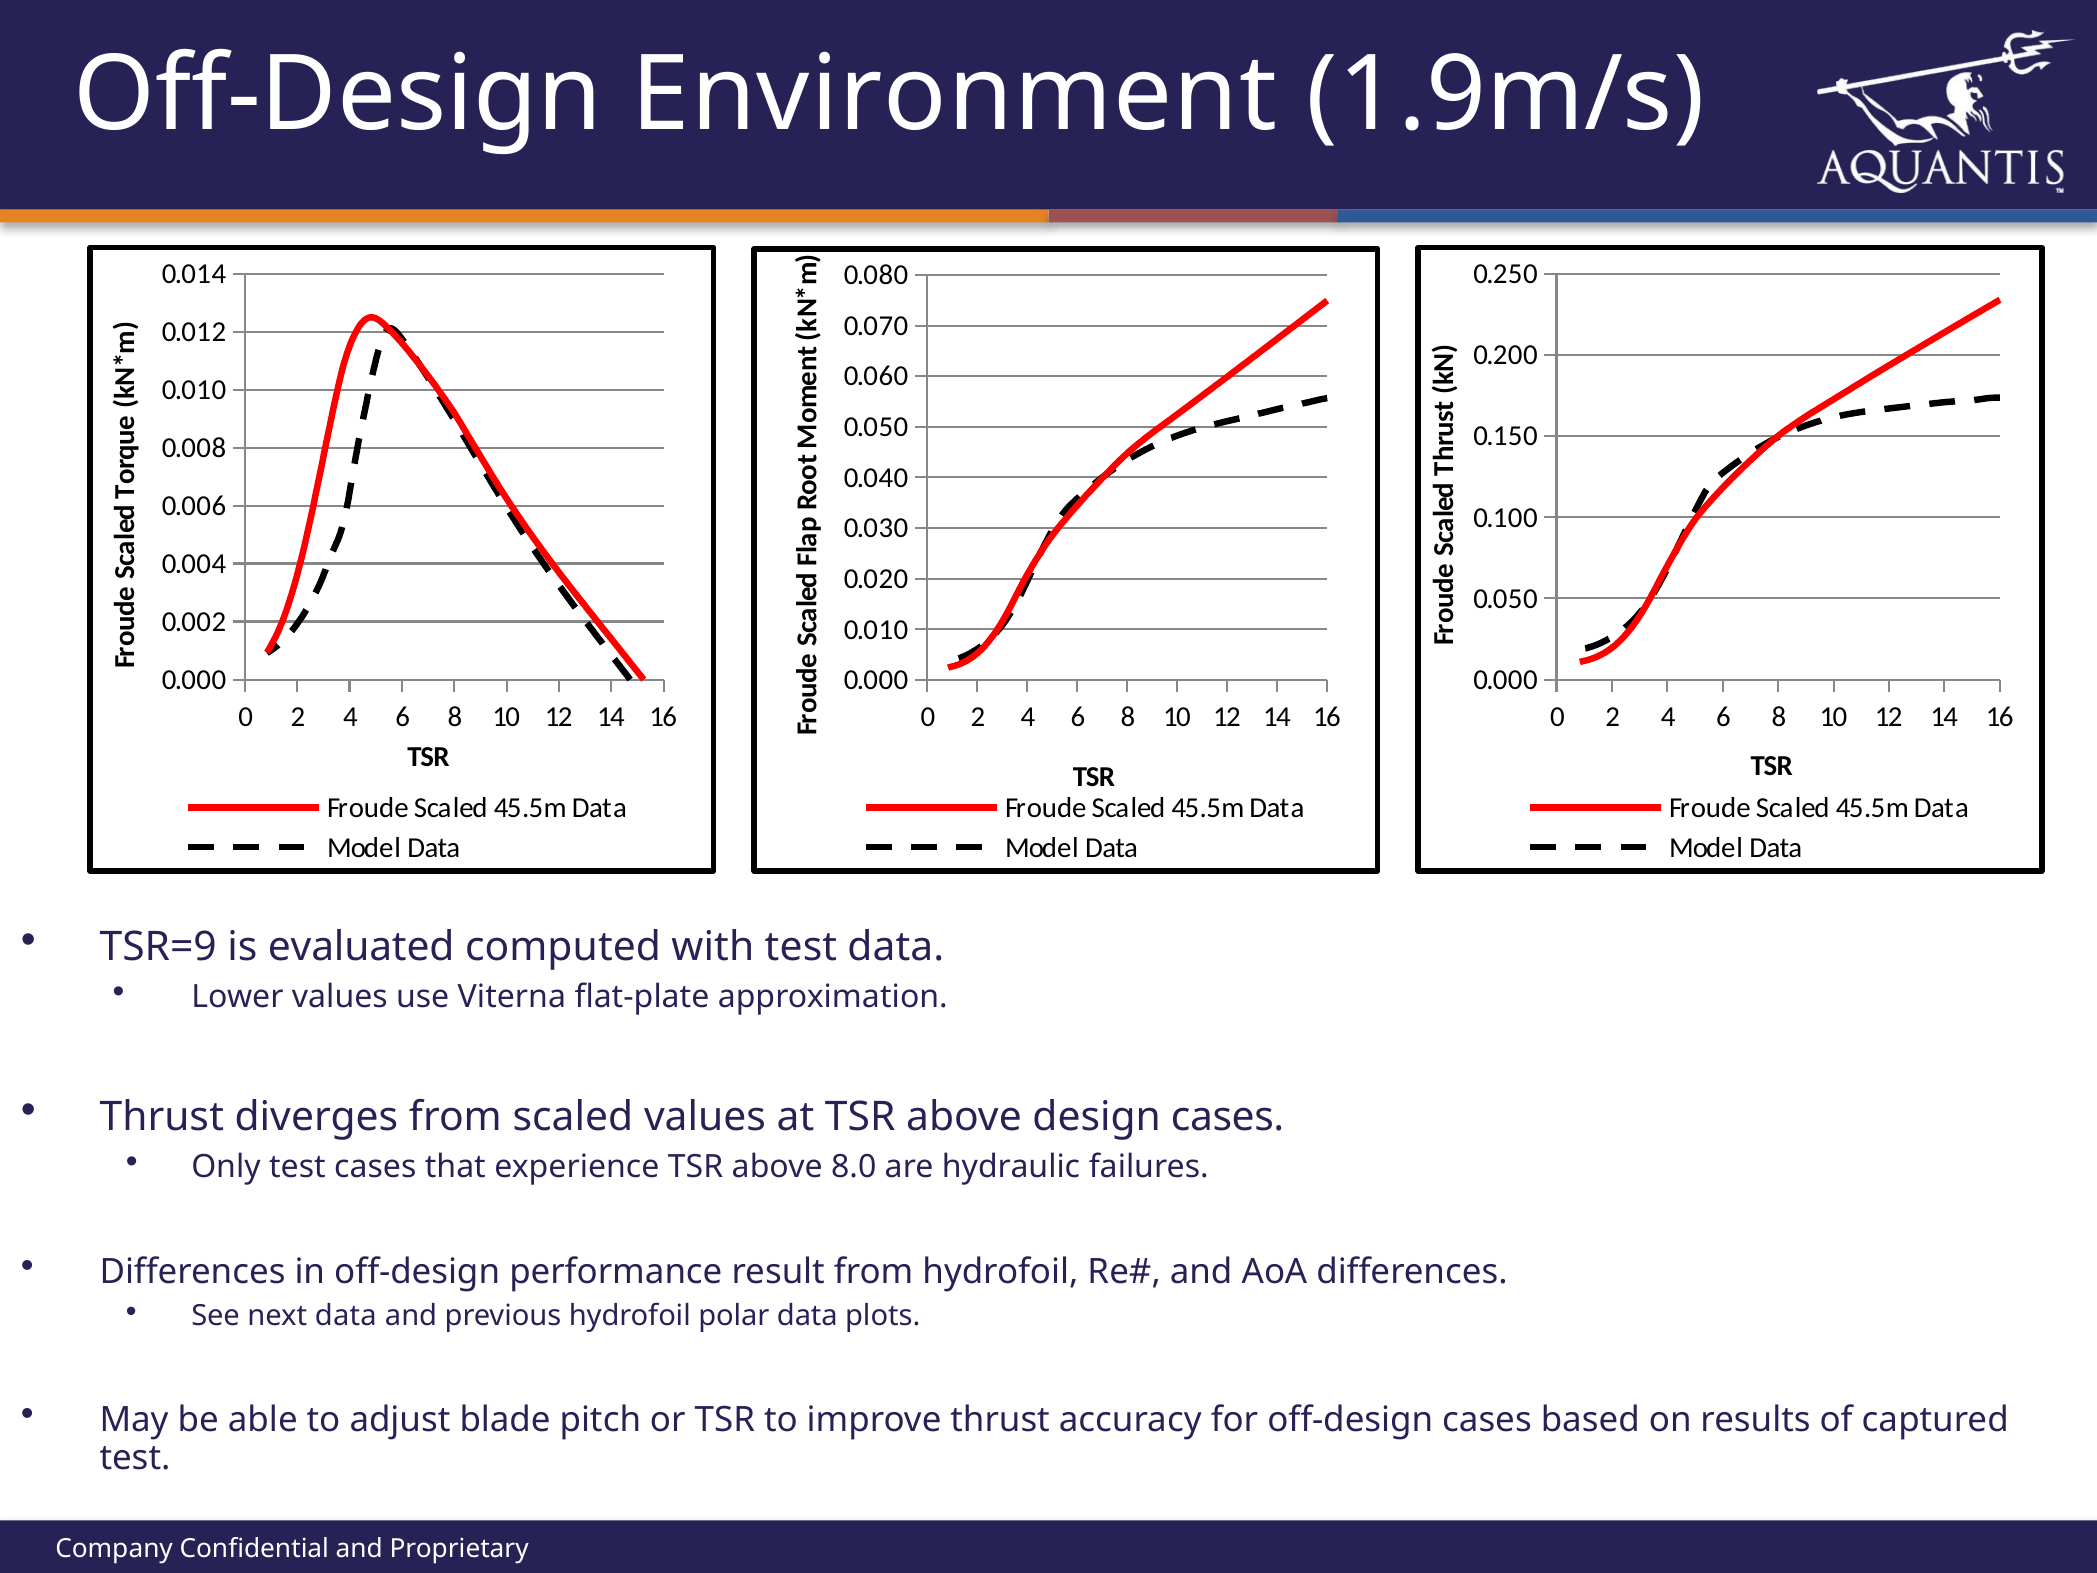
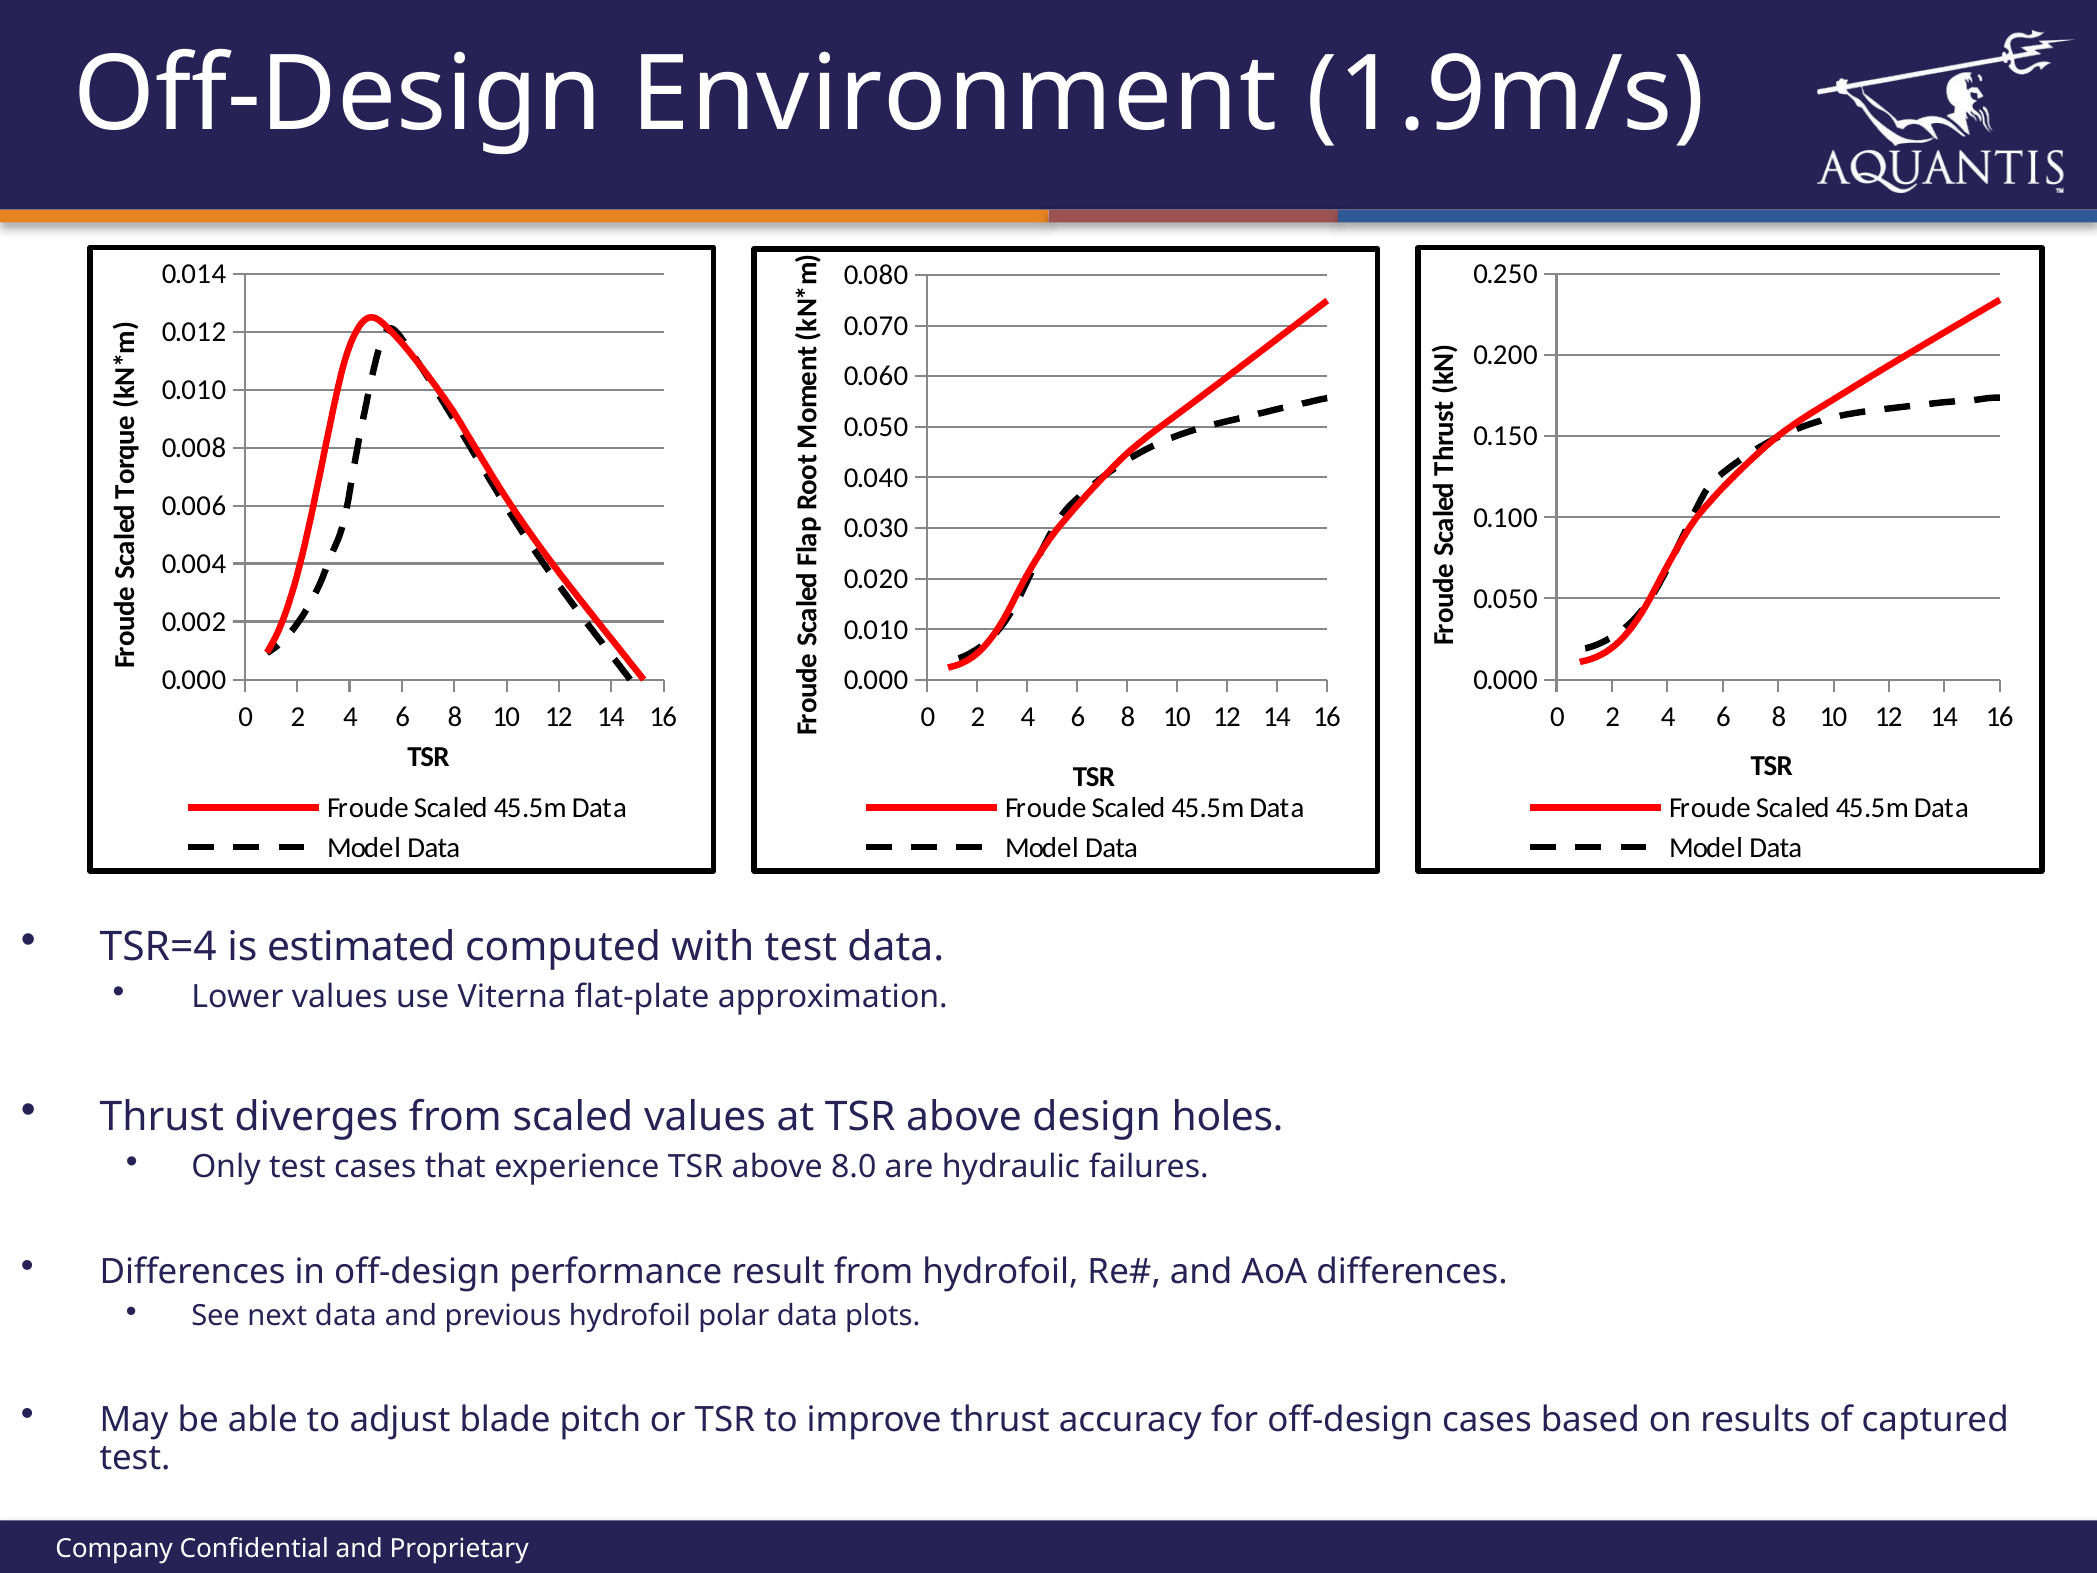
TSR=9: TSR=9 -> TSR=4 (158, 947)
evaluated: evaluated -> estimated (361, 947)
design cases: cases -> holes (1228, 1117)
